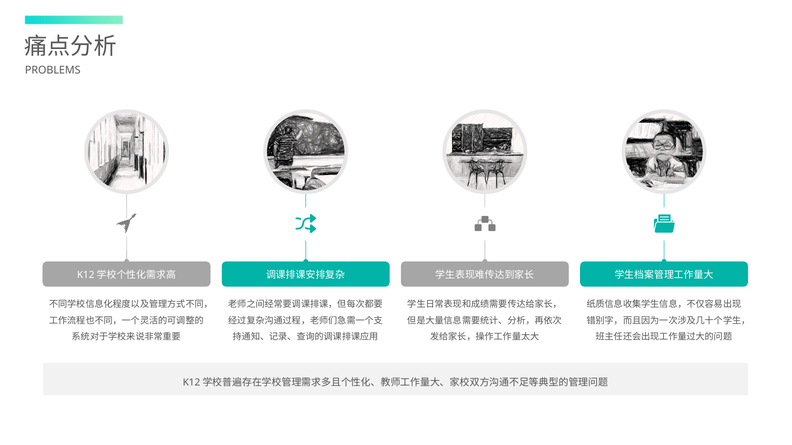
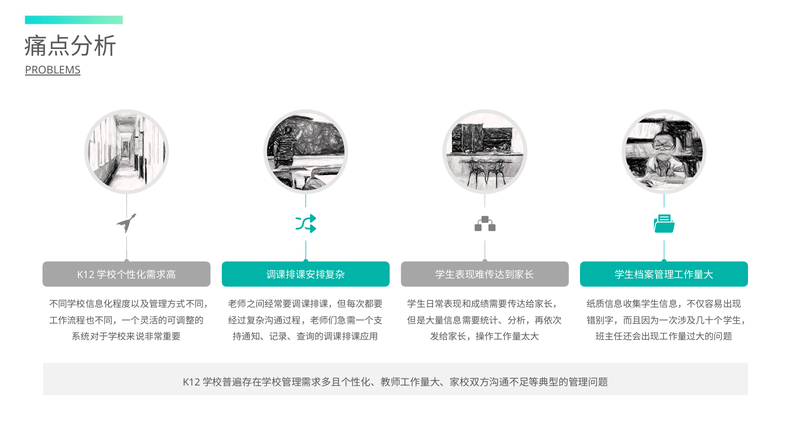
PROBLEMS underline: none -> present (53, 70)
